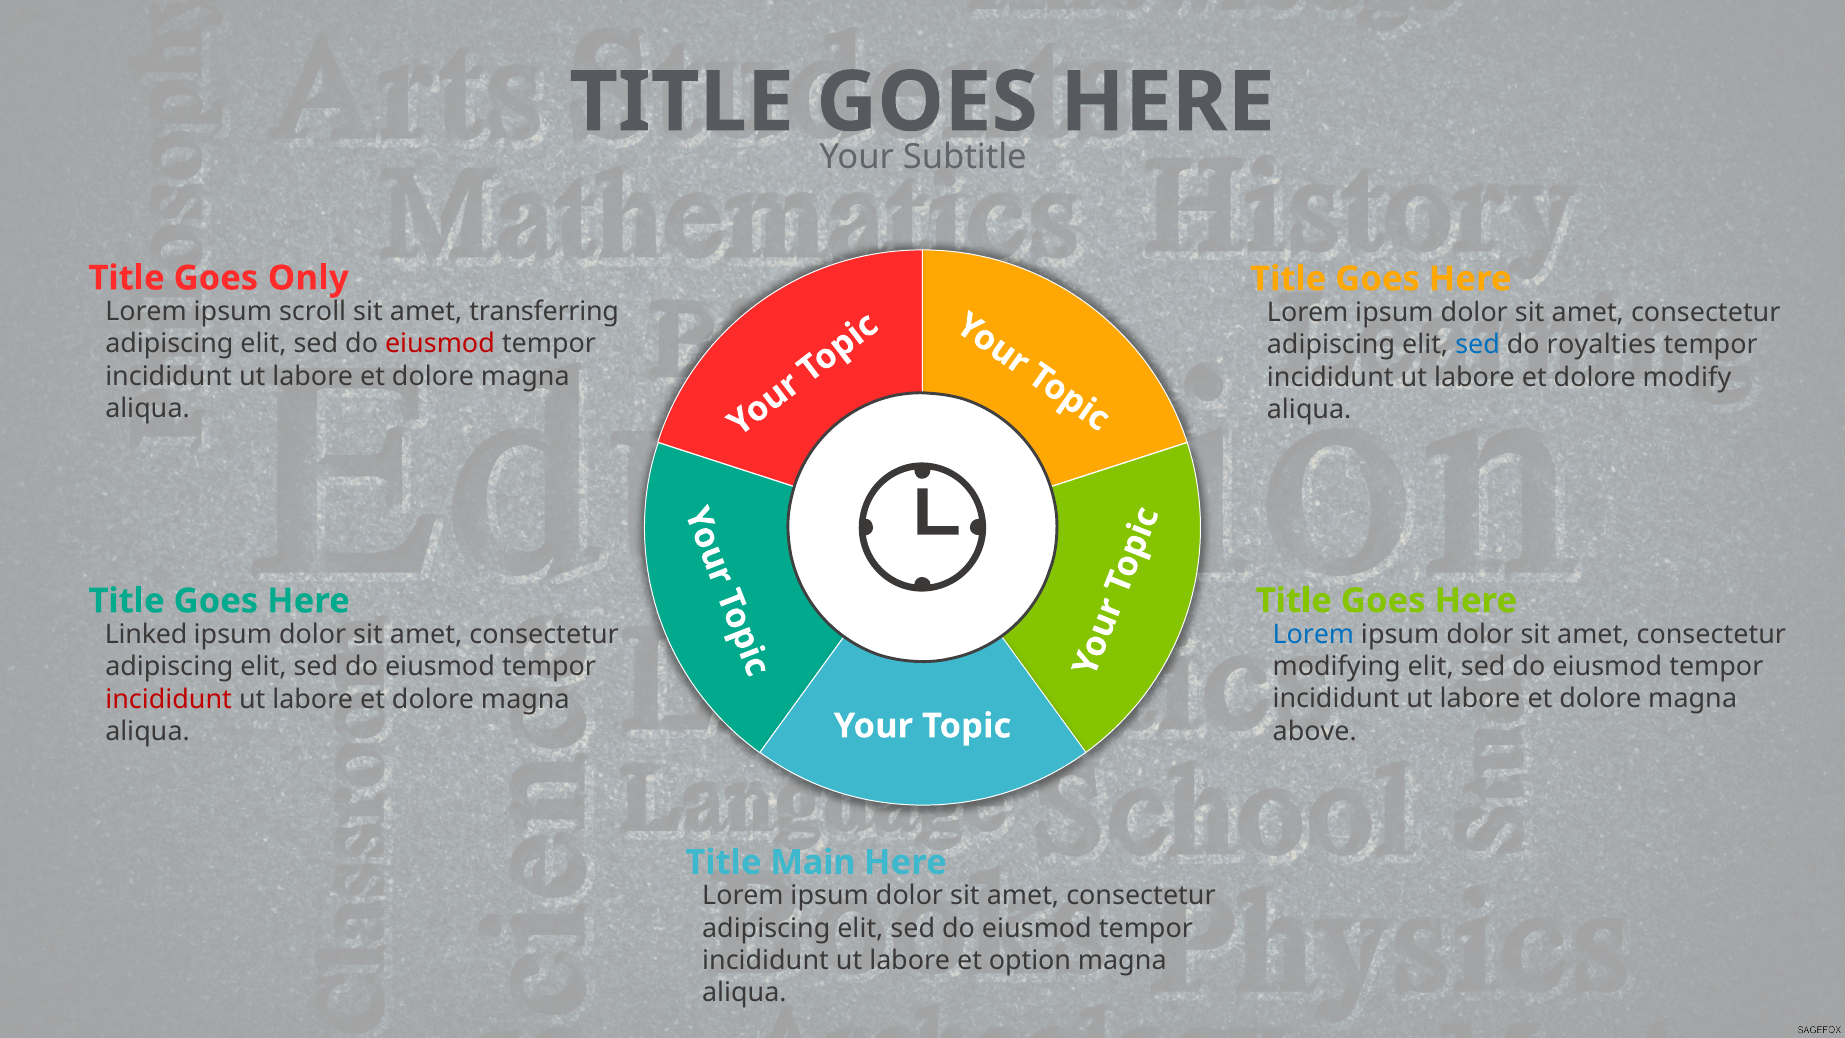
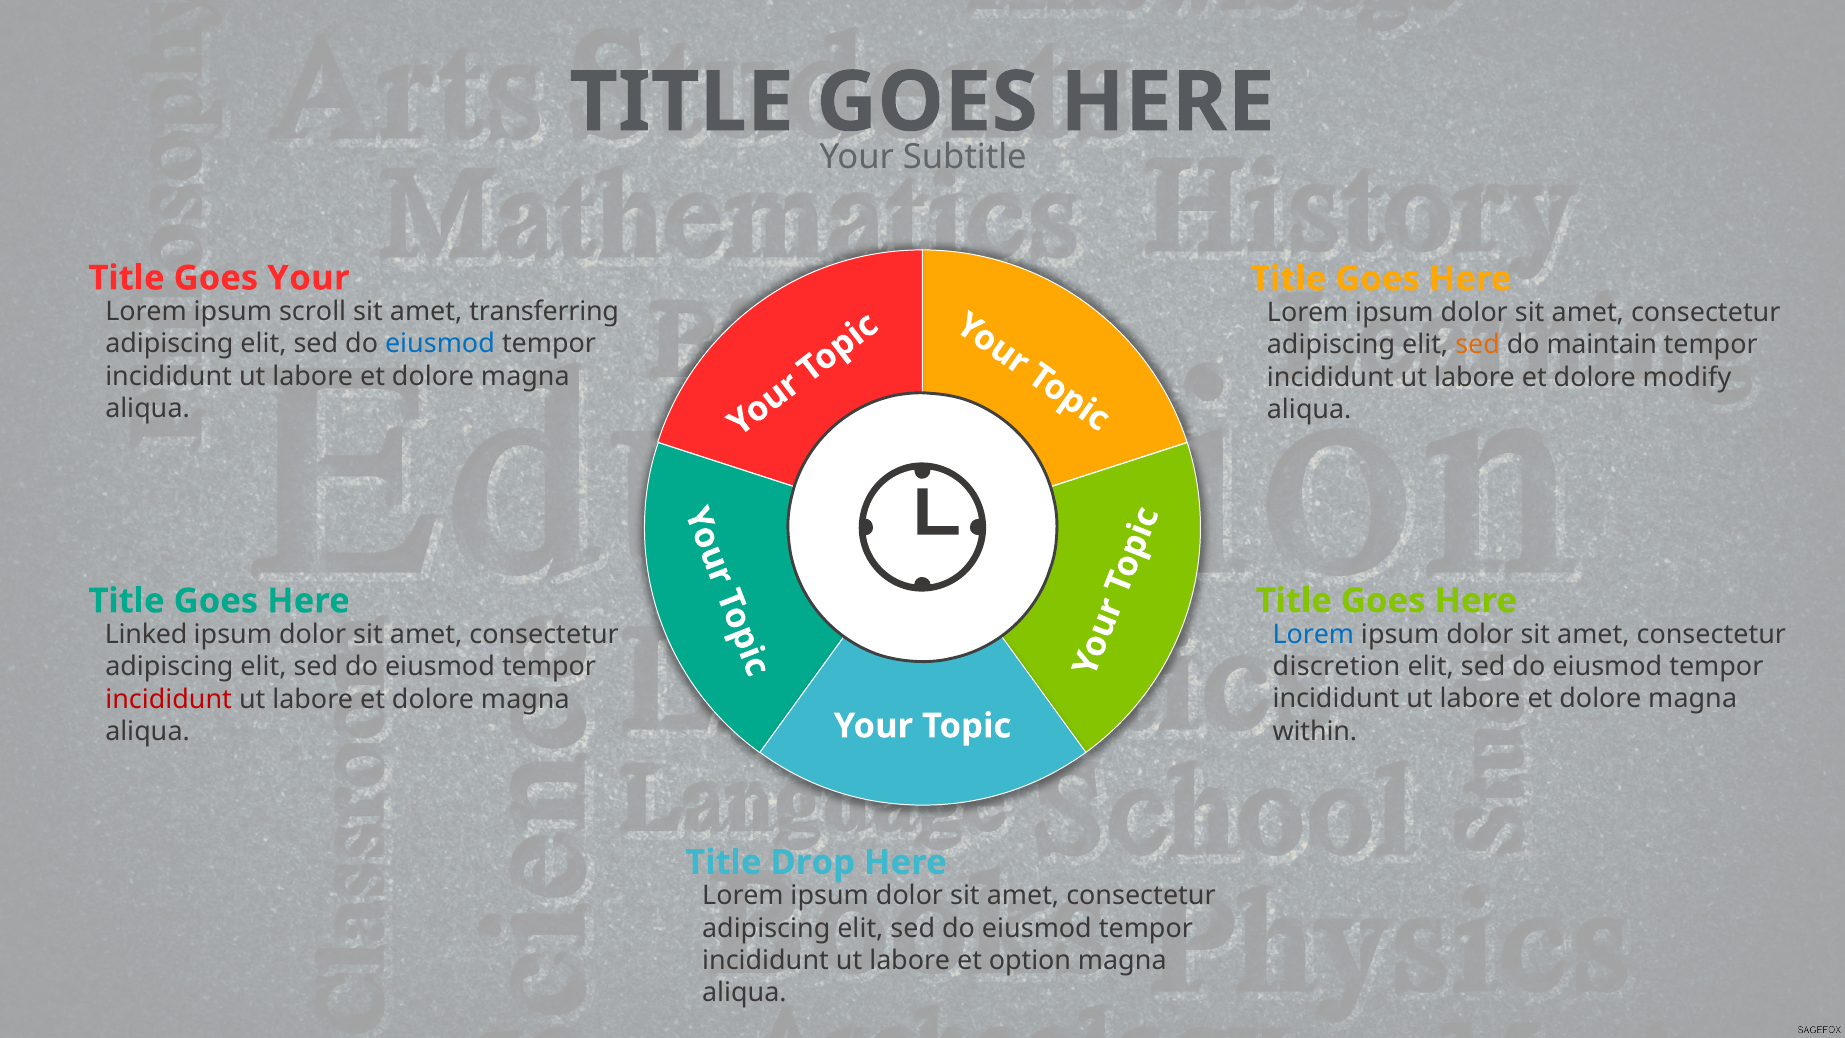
Goes Only: Only -> Your (308, 278)
eiusmod colour: red -> blue (440, 344)
sed colour: blue -> orange (1478, 345)
royalties: royalties -> maintain (1602, 345)
modifying: modifying -> discretion (1337, 667)
above: above -> within (1315, 731)
Main: Main -> Drop (813, 862)
